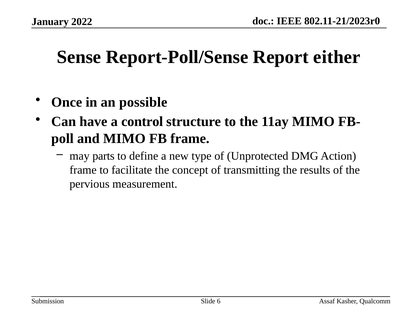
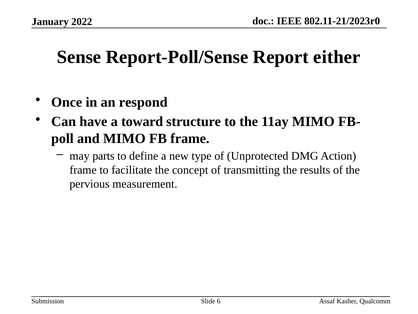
possible: possible -> respond (143, 102)
control: control -> toward (142, 122)
